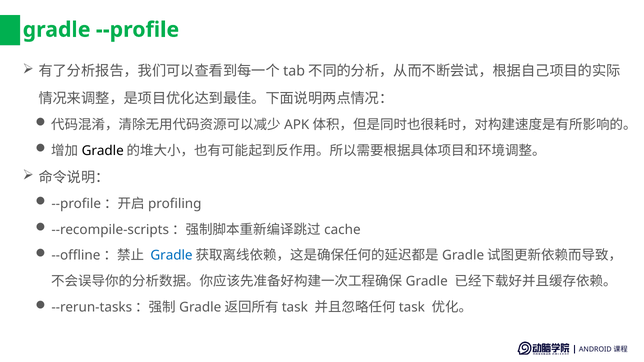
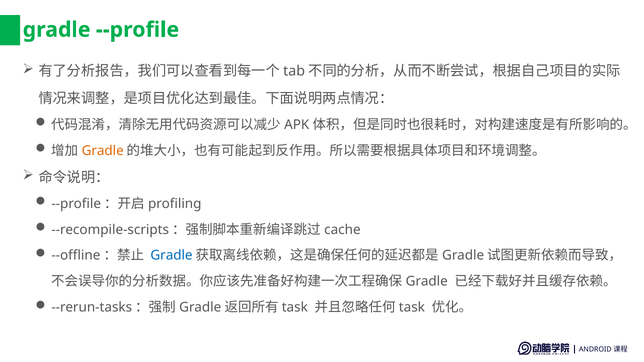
Gradle colour: black -> orange (103, 151)
